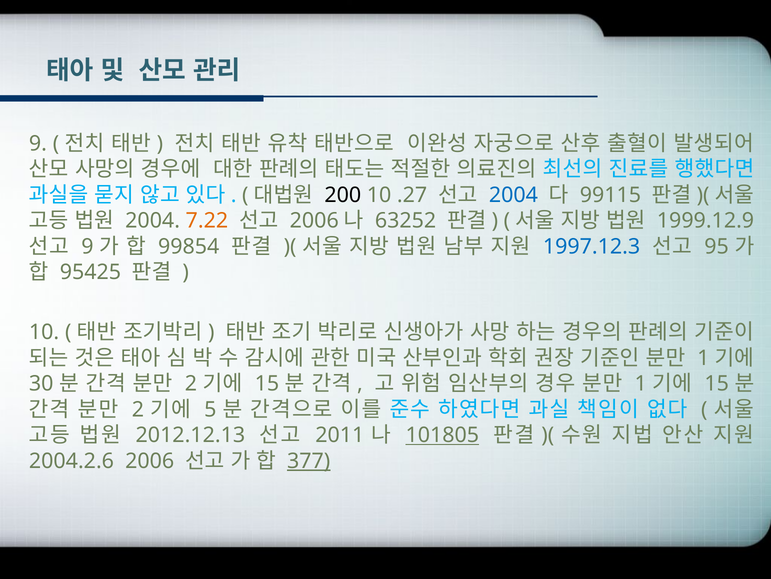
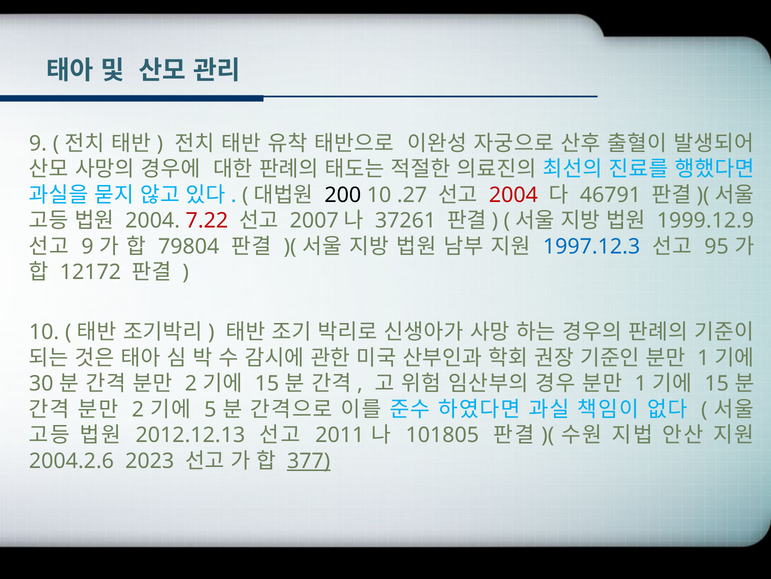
2004 colour: blue -> red (513, 195)
99115: 99115 -> 46791 (610, 195)
7.22 colour: orange -> red (207, 221)
2006: 2006 -> 2007 (314, 221)
63252: 63252 -> 37261 (406, 221)
99854: 99854 -> 79804 (189, 246)
95425: 95425 -> 12172 (90, 272)
101805 underline: present -> none (442, 435)
2004.2.6 2006: 2006 -> 2023 (150, 460)
